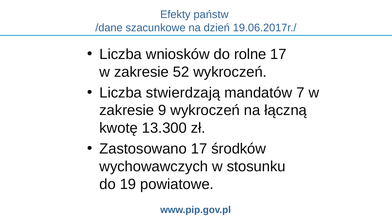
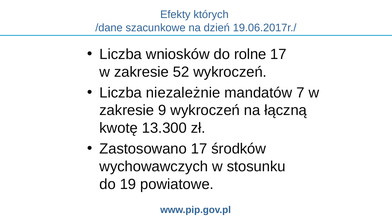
państw: państw -> których (211, 15)
stwierdzają: stwierdzają -> niezależnie (183, 92)
